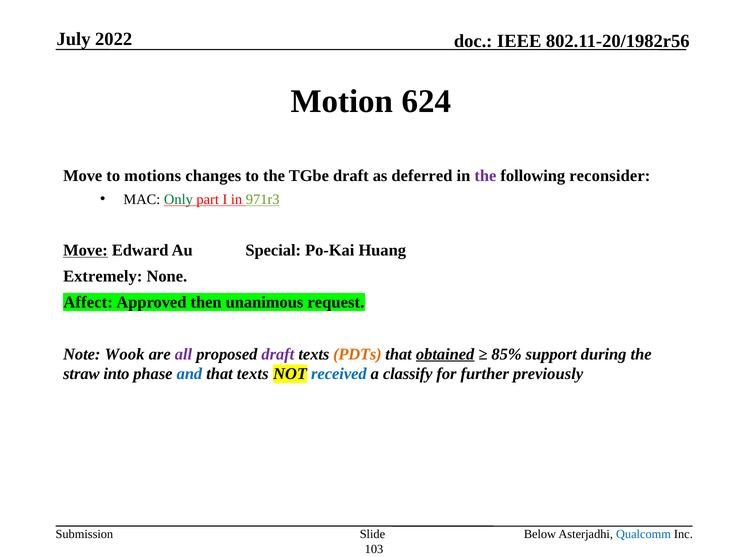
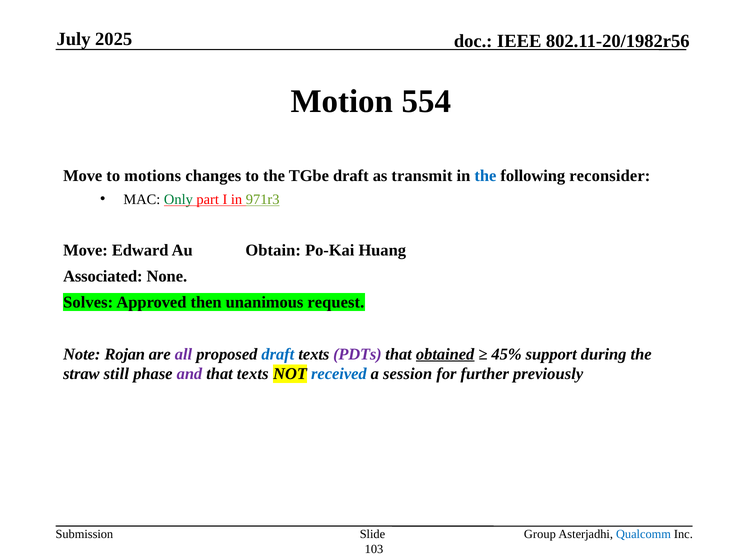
2022: 2022 -> 2025 (114, 39)
624: 624 -> 554 (426, 101)
deferred: deferred -> transmit (422, 176)
the colour: purple -> blue (485, 176)
Move underline: present -> none (85, 250)
Special: Special -> Obtain (273, 250)
Extremely: Extremely -> Associated (103, 276)
Affect: Affect -> Solves (88, 302)
Wook: Wook -> Rojan (125, 354)
draft colour: purple -> blue (278, 354)
PDTs colour: orange -> purple (357, 354)
85%: 85% -> 45% (507, 354)
into: into -> still (116, 374)
and colour: blue -> purple (189, 374)
classify: classify -> session (408, 374)
Below: Below -> Group (540, 534)
